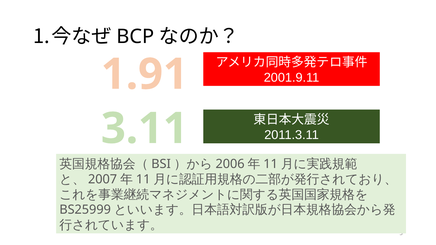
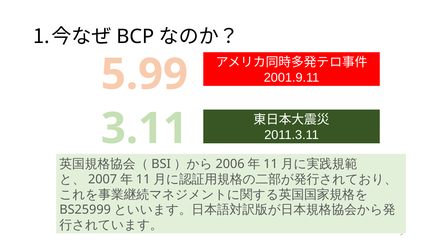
1.91: 1.91 -> 5.99 (144, 75)
